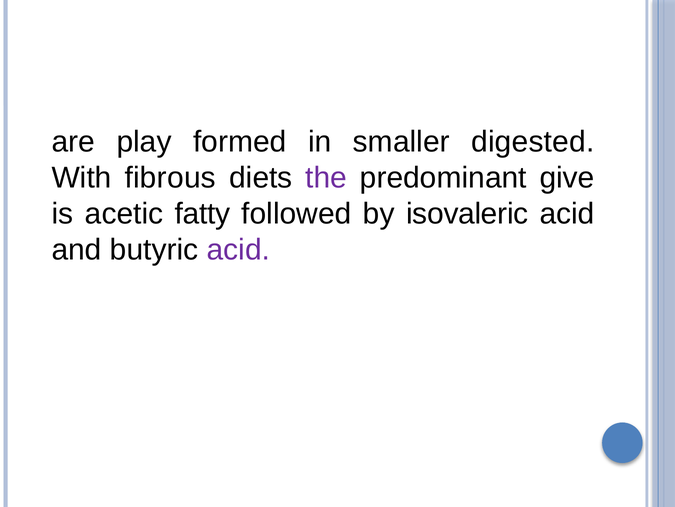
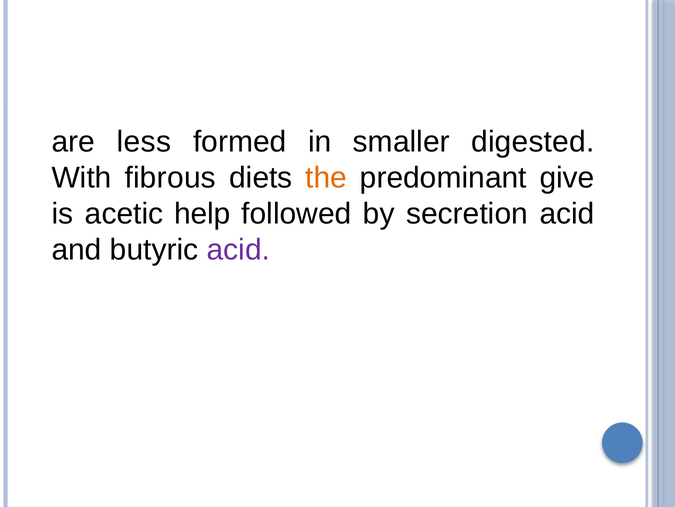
play: play -> less (144, 142)
the colour: purple -> orange (326, 178)
fatty: fatty -> help (202, 214)
isovaleric: isovaleric -> secretion (467, 214)
